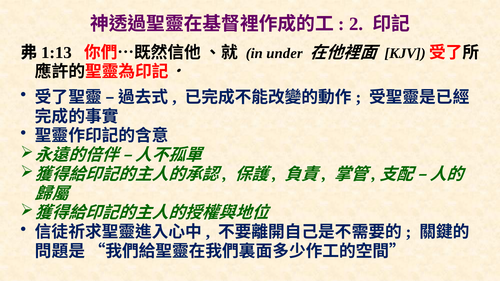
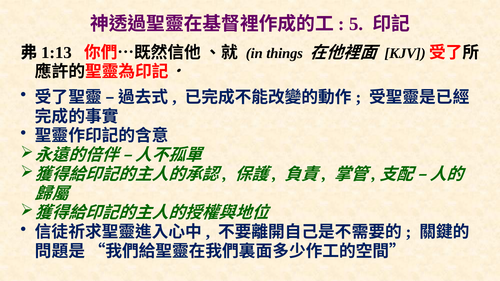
2: 2 -> 5 (356, 24)
under: under -> things (285, 53)
